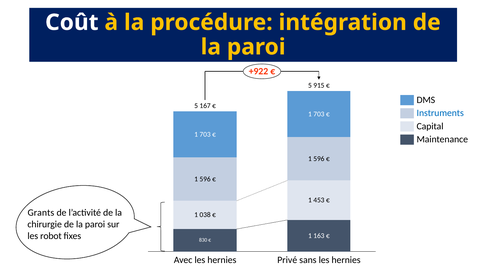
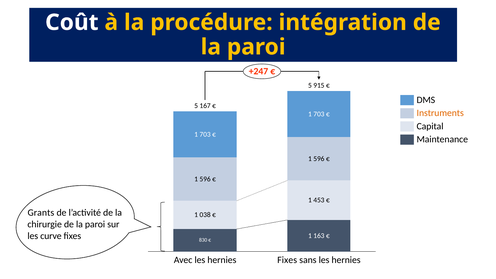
+922: +922 -> +247 (258, 71)
Instruments colour: blue -> orange (440, 113)
robot: robot -> curve (51, 236)
Privé: Privé -> Fixes (287, 260)
